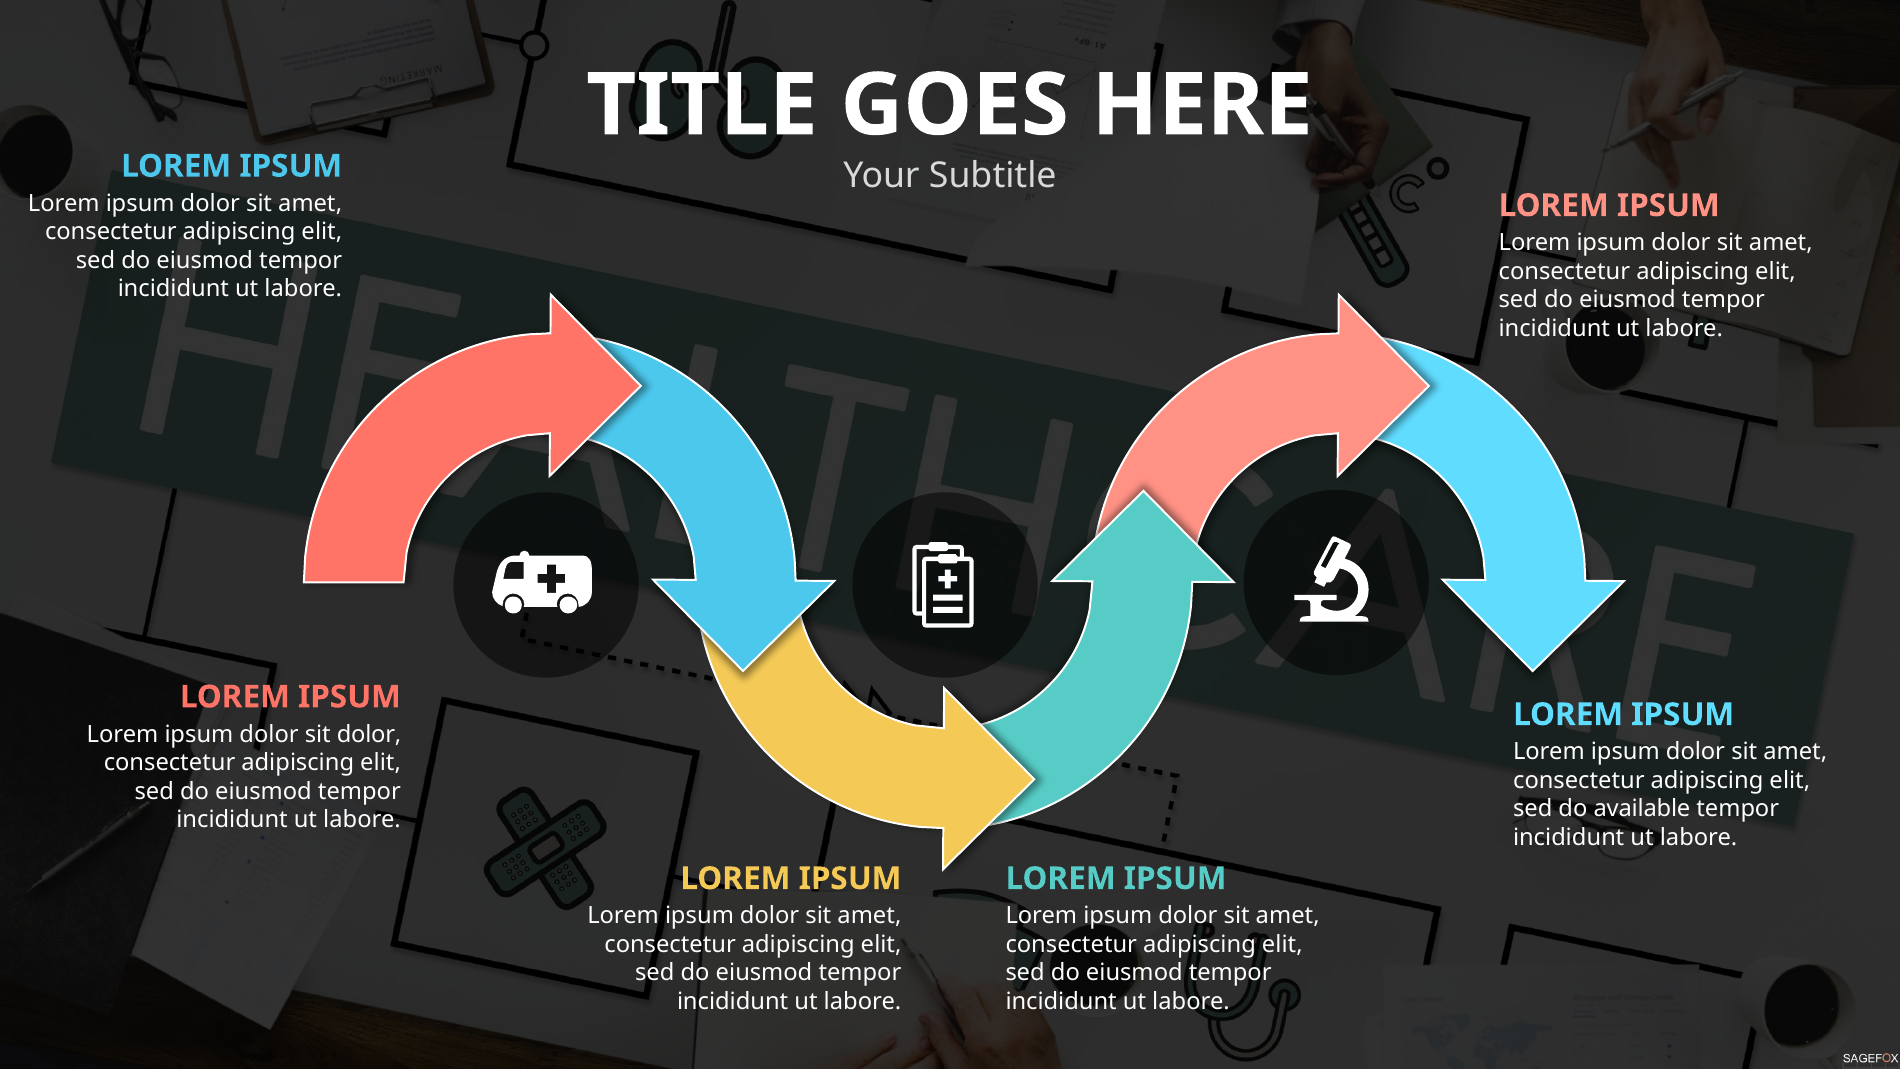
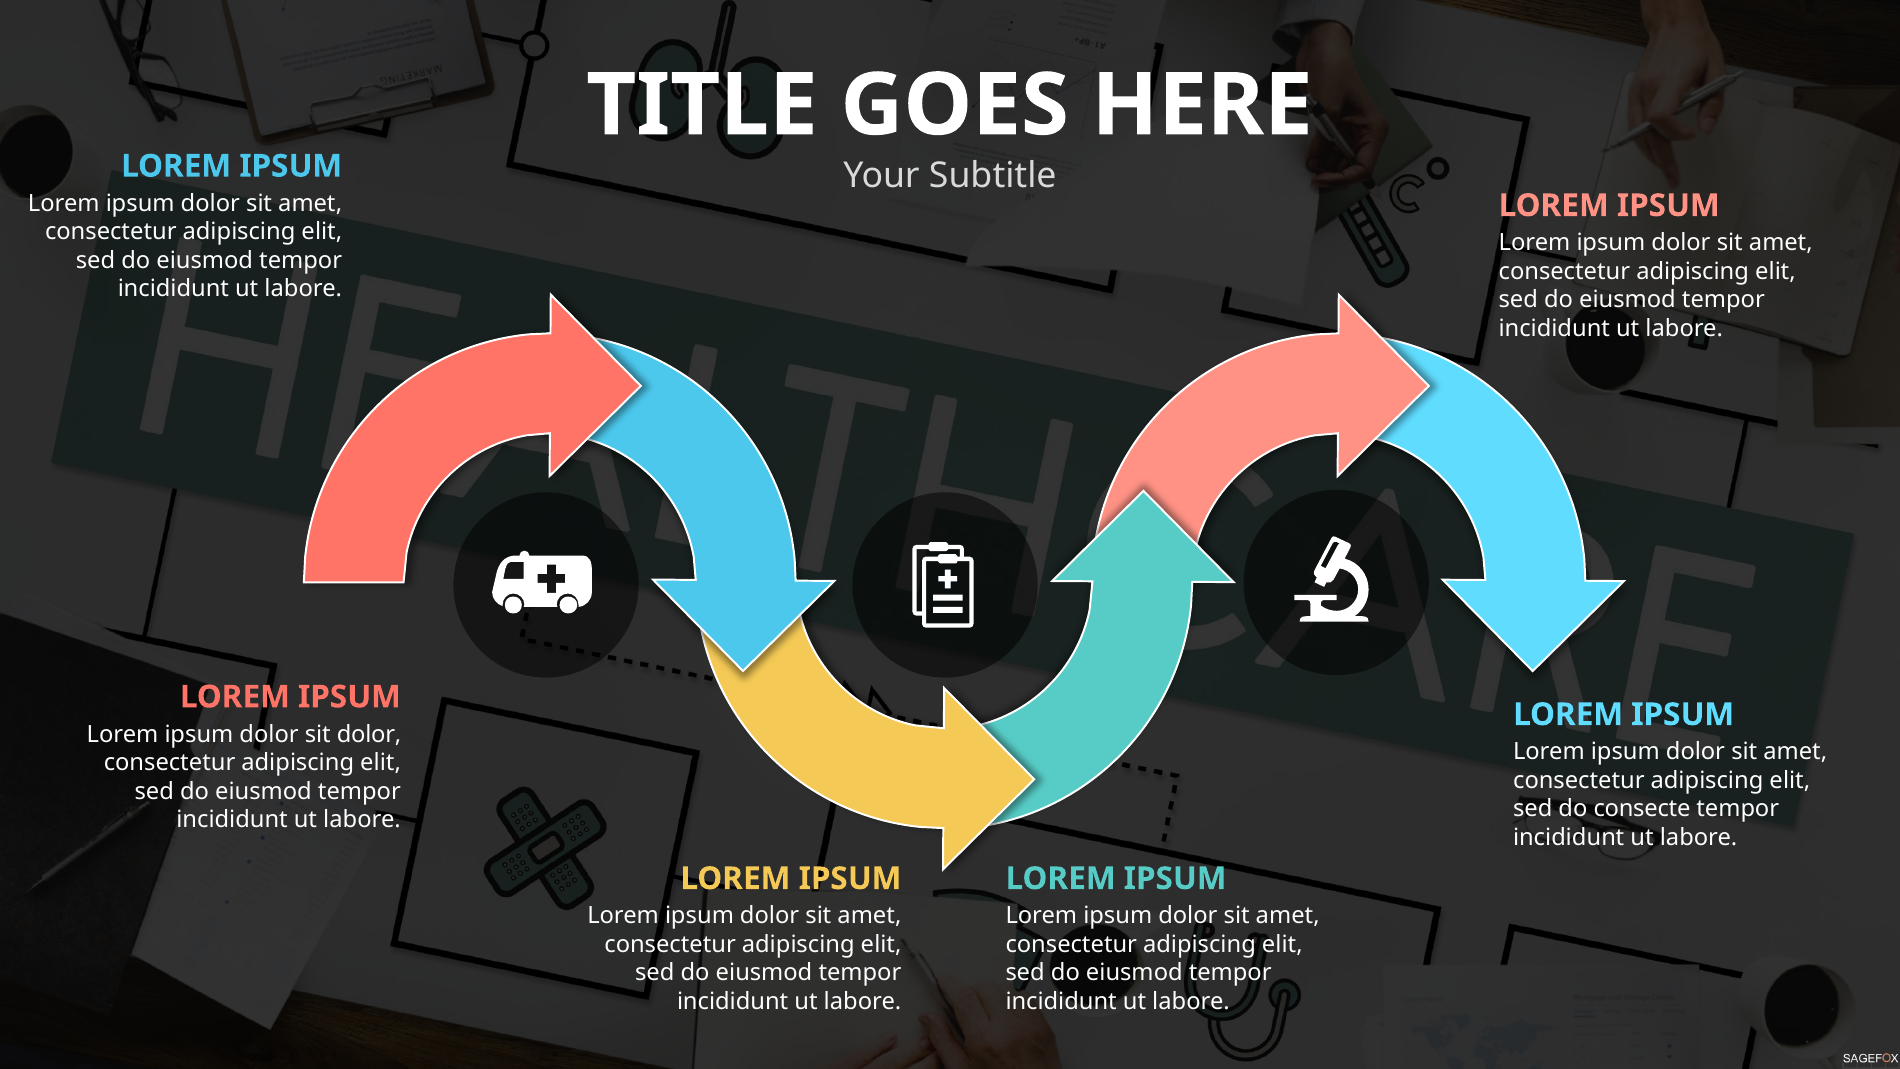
available: available -> consecte (1642, 809)
